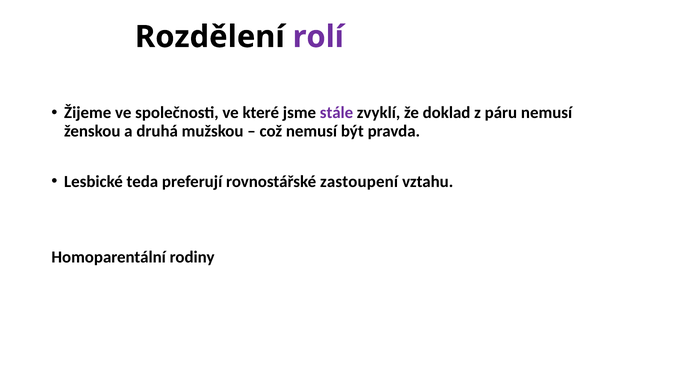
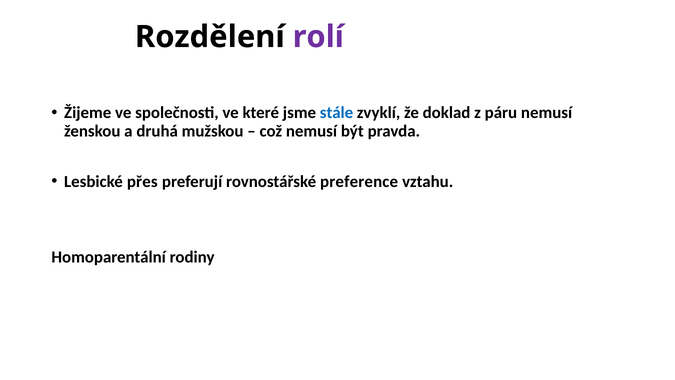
stále colour: purple -> blue (336, 113)
teda: teda -> přes (142, 181)
zastoupení: zastoupení -> preference (359, 181)
